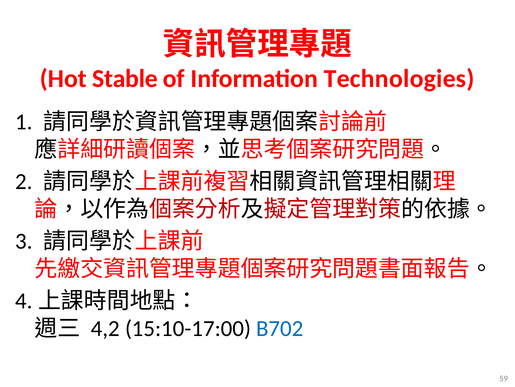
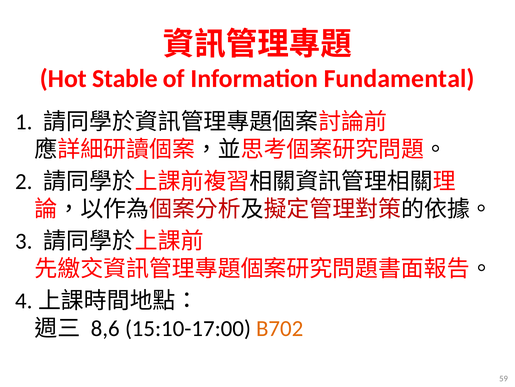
Technologies: Technologies -> Fundamental (399, 78)
4,2: 4,2 -> 8,6 (105, 328)
B702 colour: blue -> orange (280, 328)
